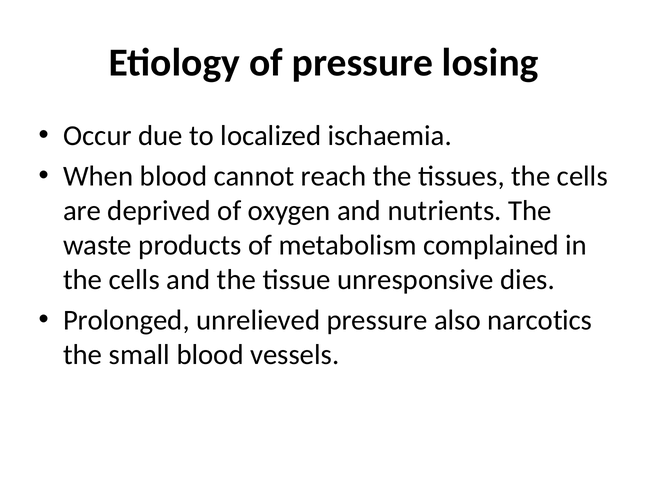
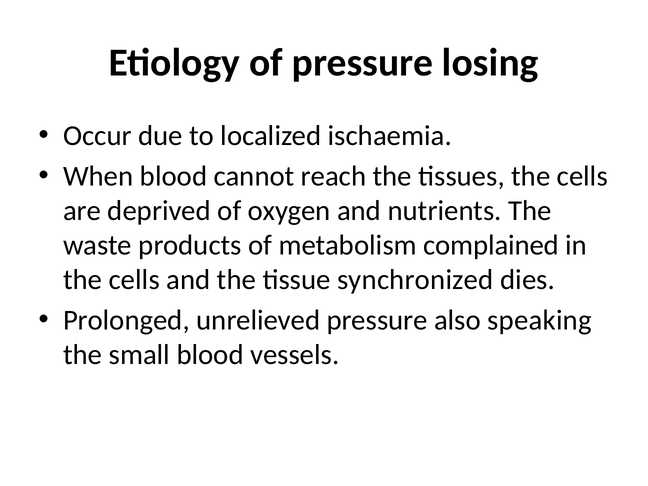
unresponsive: unresponsive -> synchronized (415, 280)
narcotics: narcotics -> speaking (540, 320)
